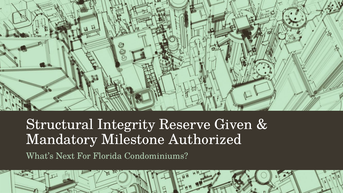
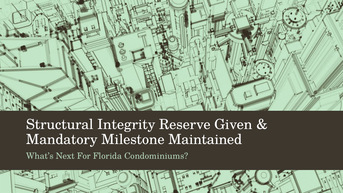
Authorized: Authorized -> Maintained (205, 140)
